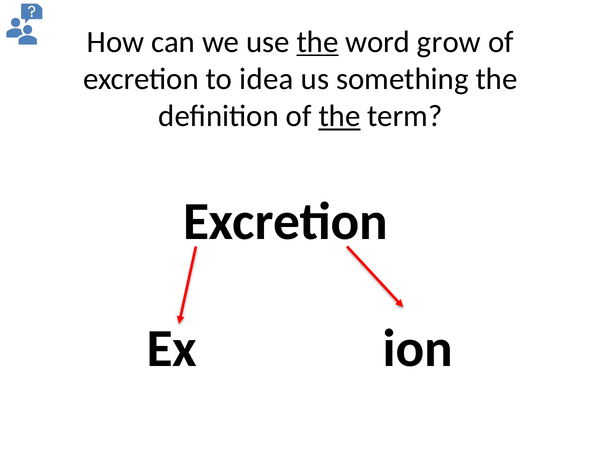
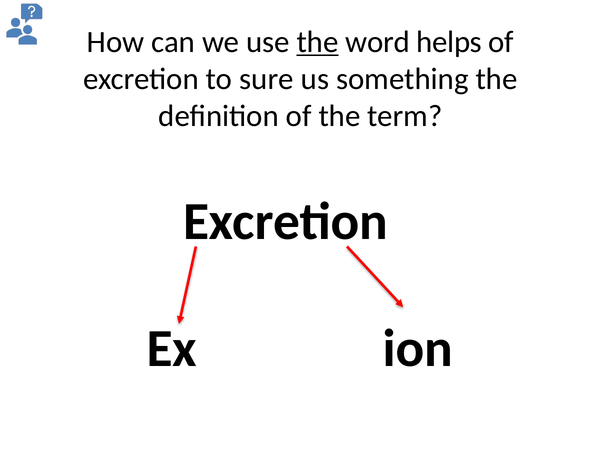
grow: grow -> helps (449, 42)
idea: idea -> sure (266, 79)
the underline: present -> none (339, 116)
